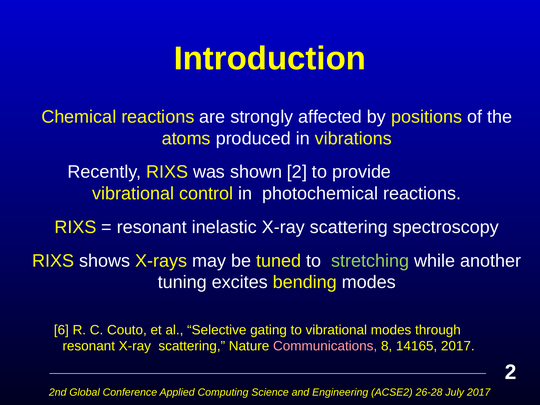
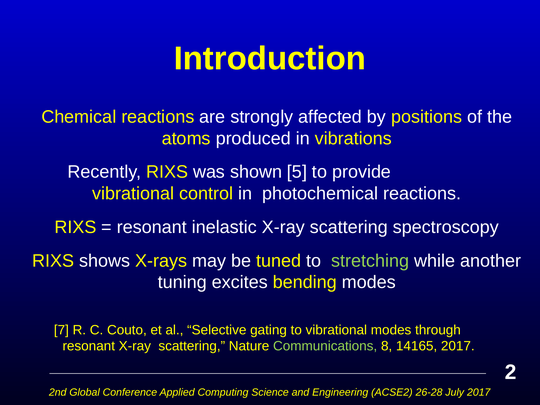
shown 2: 2 -> 5 (297, 172)
6: 6 -> 7 (61, 330)
Communications colour: pink -> light green (325, 346)
